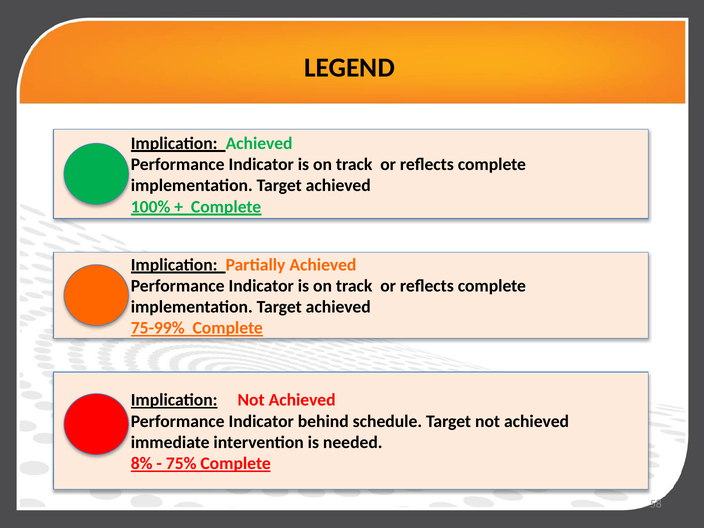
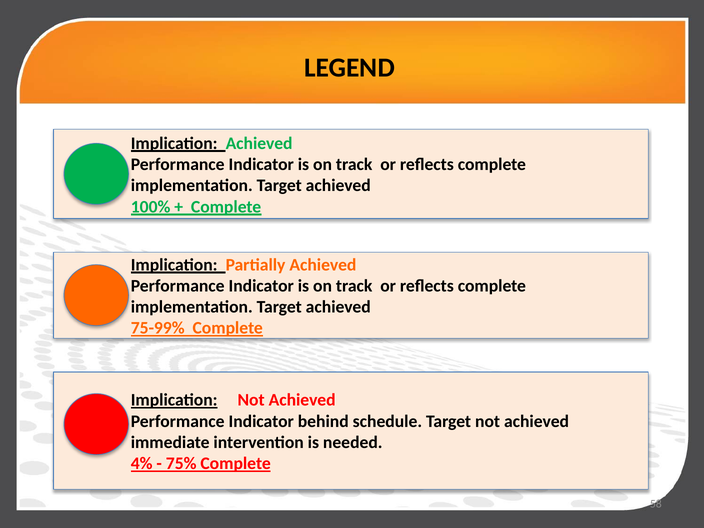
8%: 8% -> 4% (142, 464)
